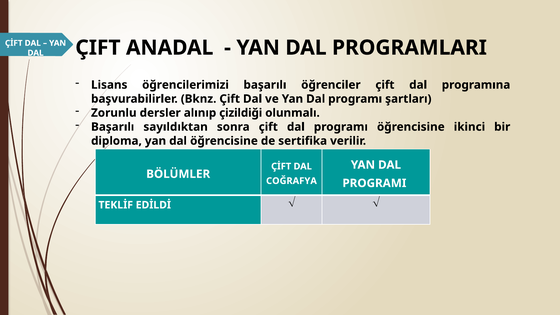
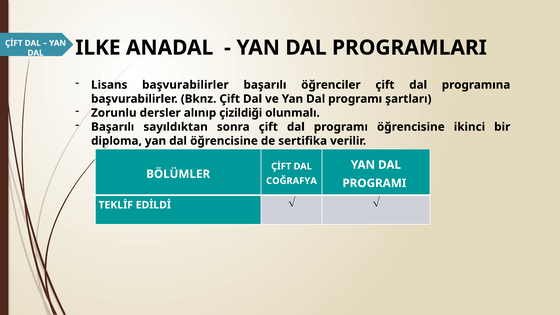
ÇIFT: ÇIFT -> ILKE (98, 48)
Lisans öğrencilerimizi: öğrencilerimizi -> başvurabilirler (185, 85)
